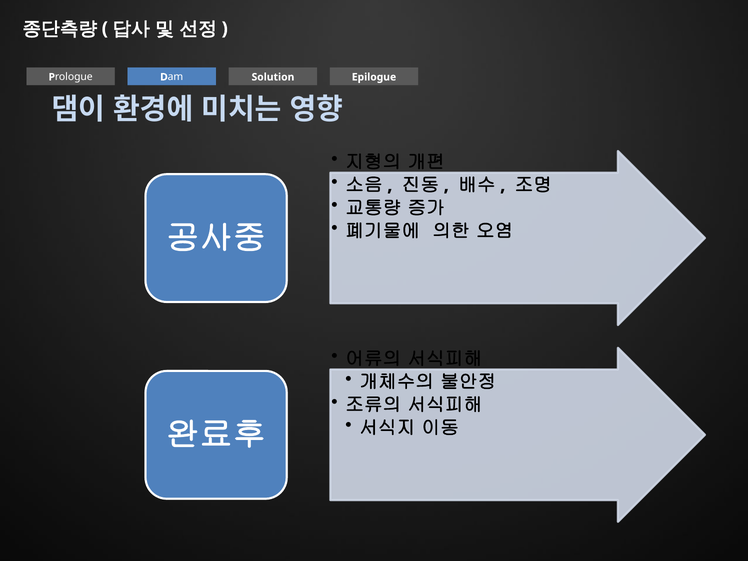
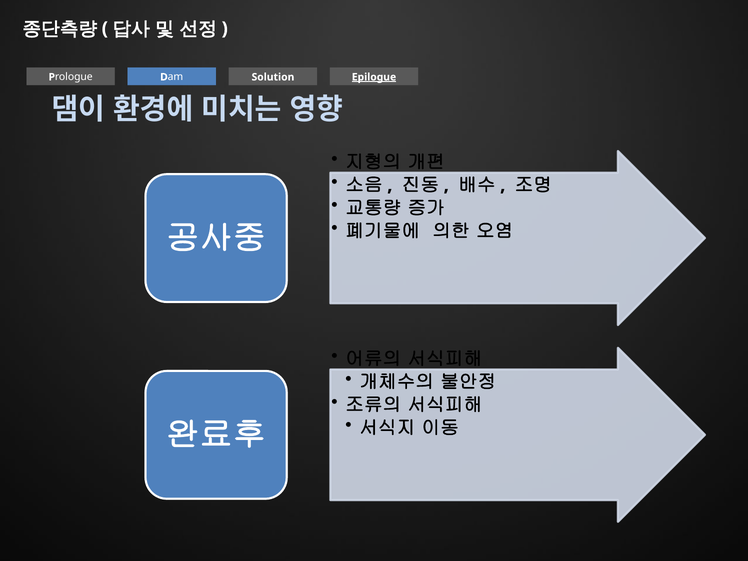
Epilogue underline: none -> present (374, 77)
